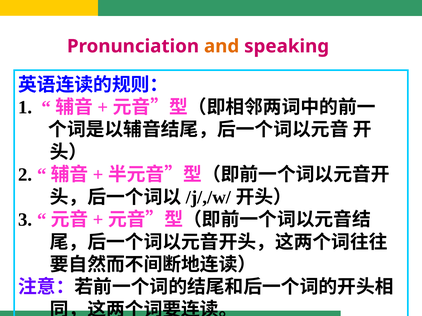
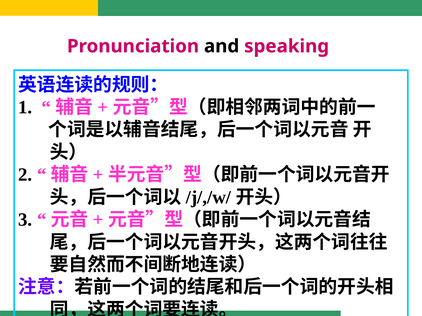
and colour: orange -> black (222, 46)
